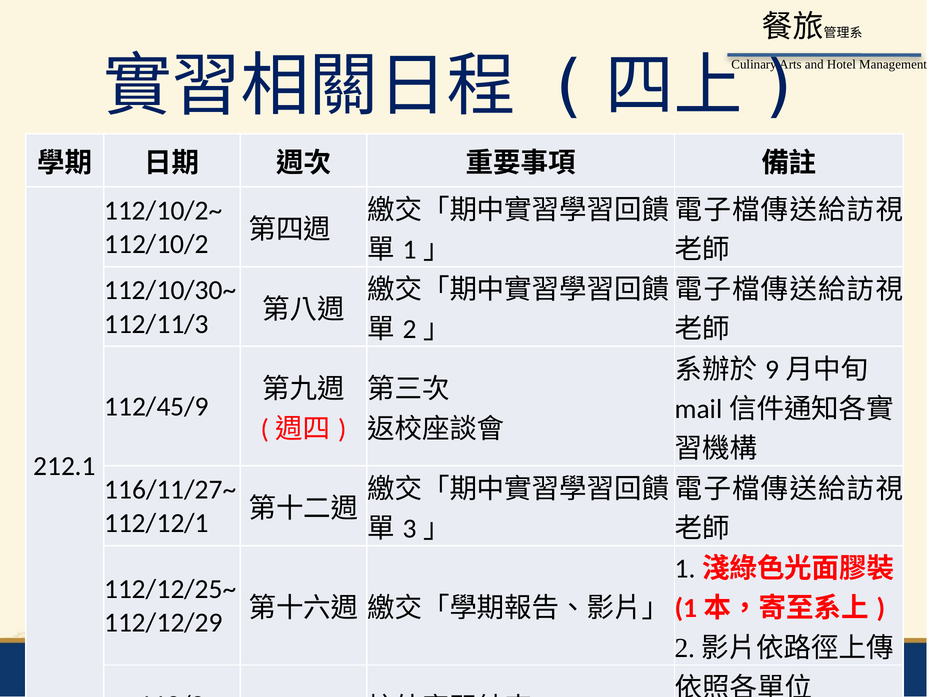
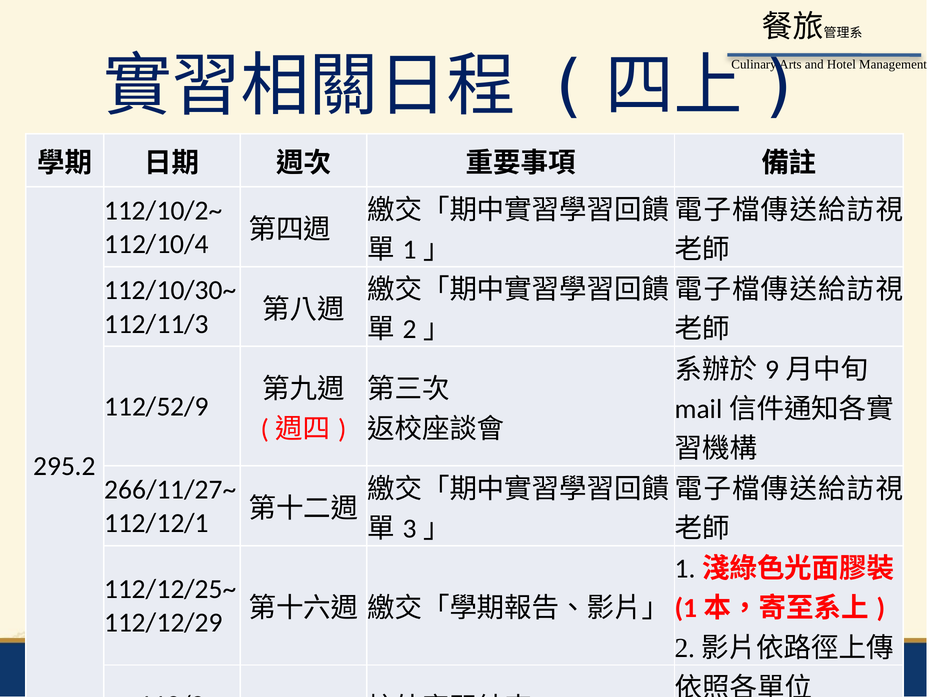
112/10/2: 112/10/2 -> 112/10/4 (157, 244)
112/45/9: 112/45/9 -> 112/52/9 (157, 407)
212.1: 212.1 -> 295.2 (65, 466)
116/11/27~: 116/11/27~ -> 266/11/27~ (170, 489)
